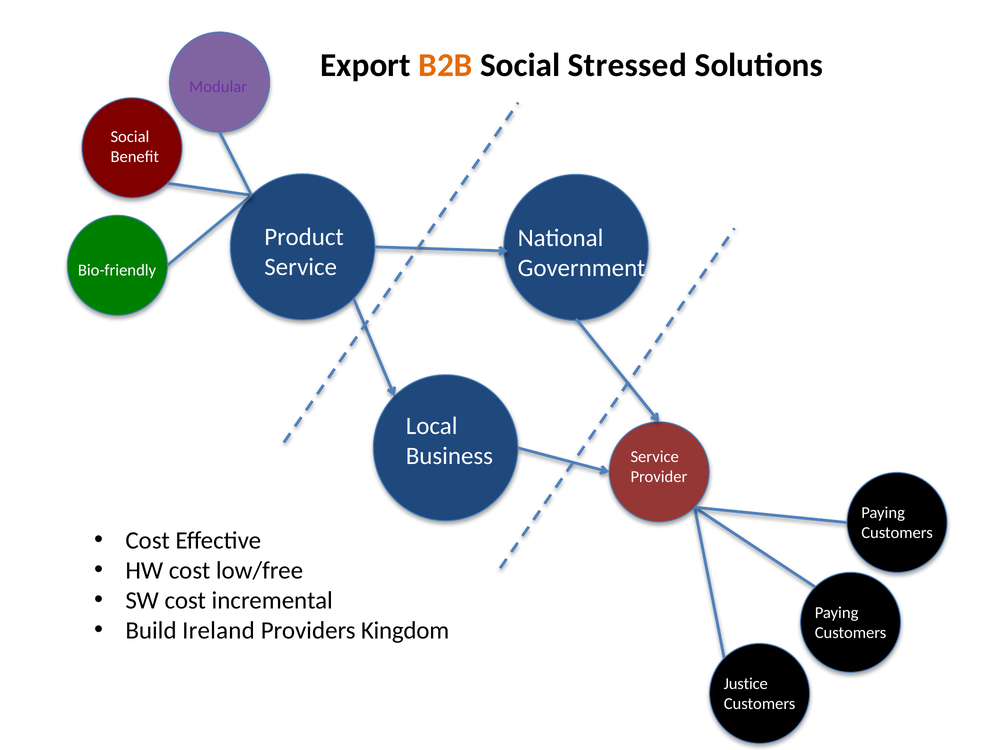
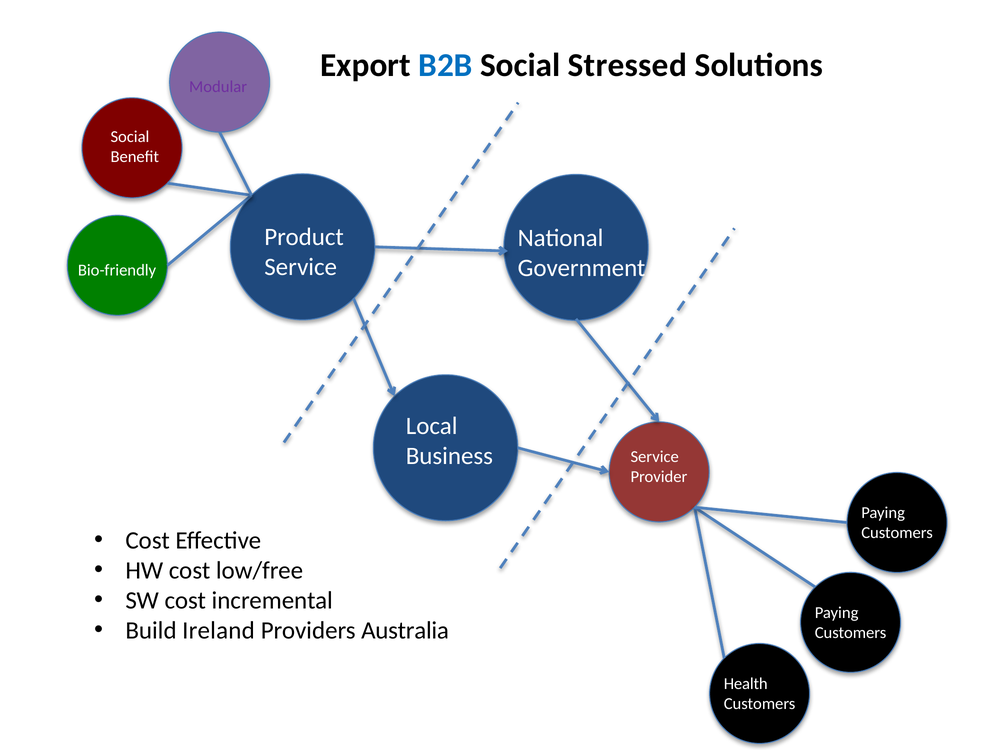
B2B colour: orange -> blue (445, 65)
Kingdom: Kingdom -> Australia (405, 630)
Justice: Justice -> Health (746, 684)
